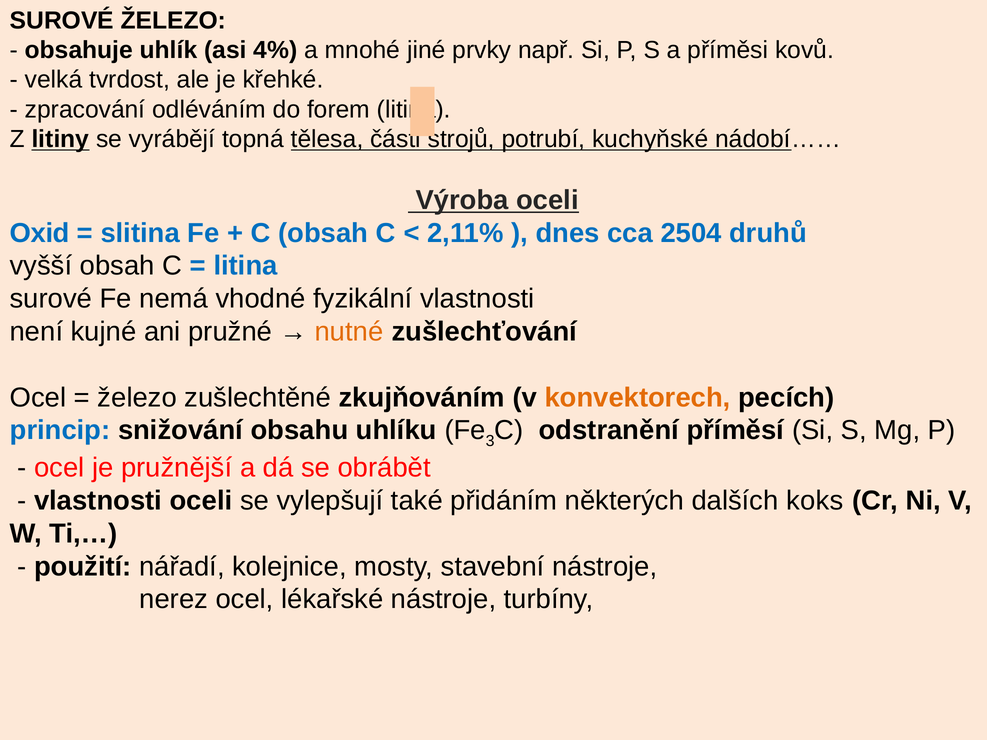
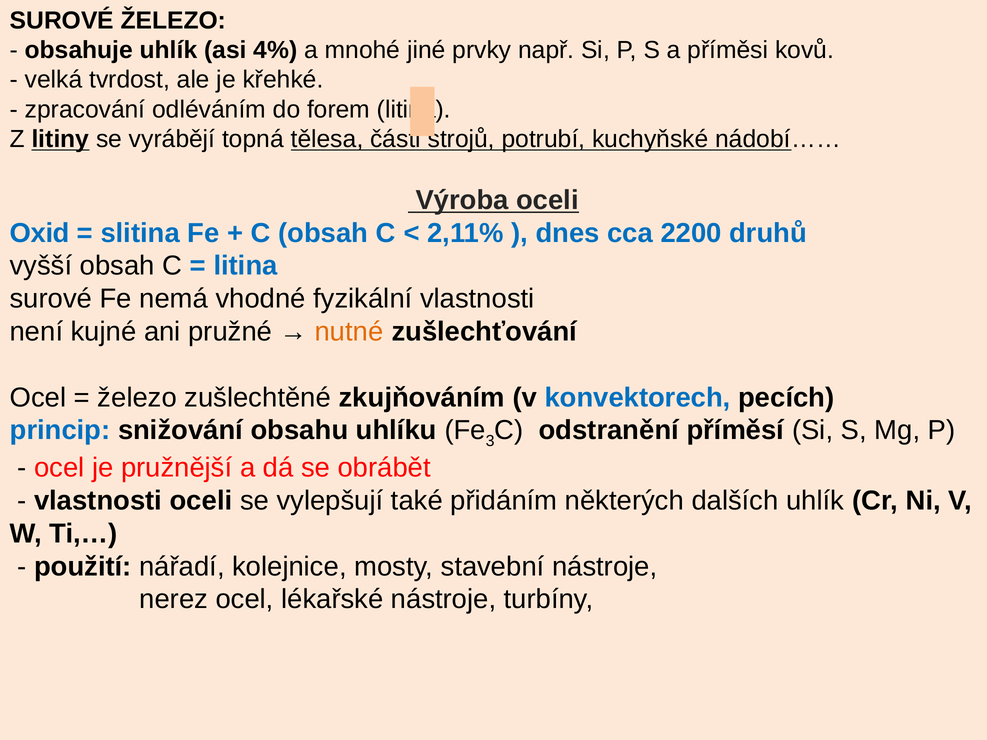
2504: 2504 -> 2200 (691, 233)
konvektorech colour: orange -> blue (638, 398)
dalších koks: koks -> uhlík (815, 501)
